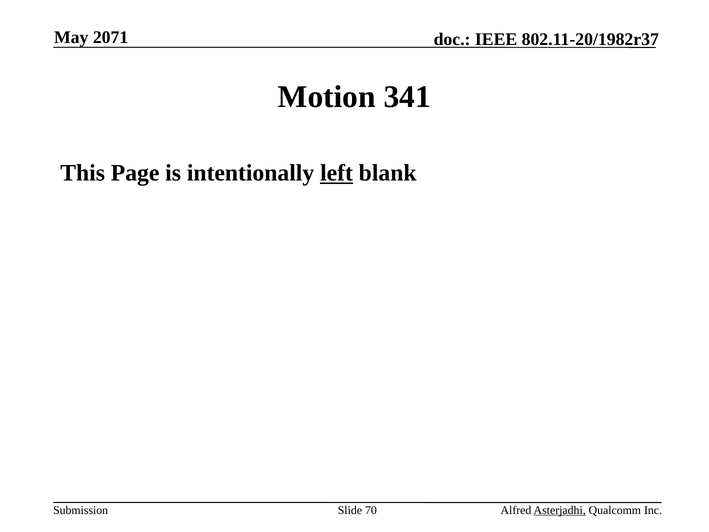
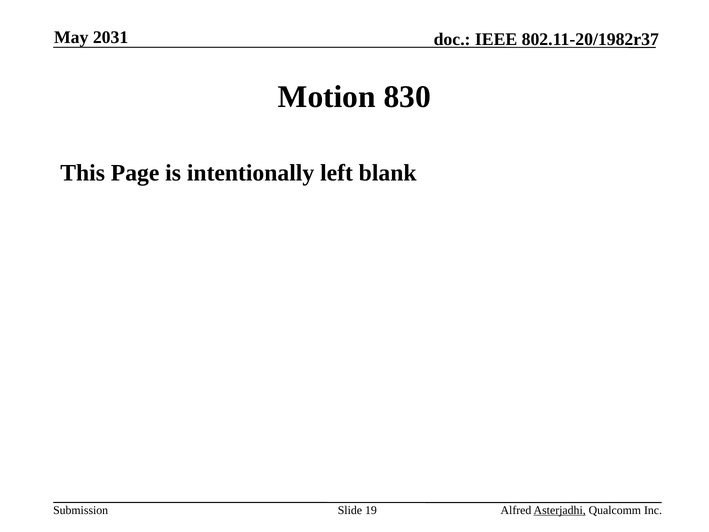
2071: 2071 -> 2031 (111, 38)
341: 341 -> 830 (407, 97)
left underline: present -> none (337, 173)
70: 70 -> 19 (371, 510)
